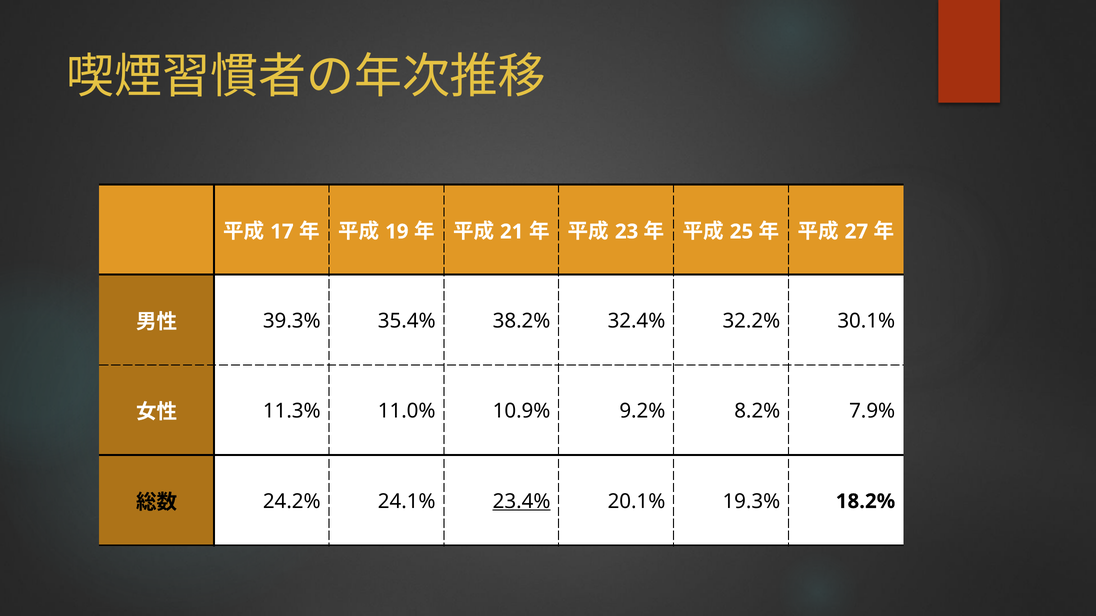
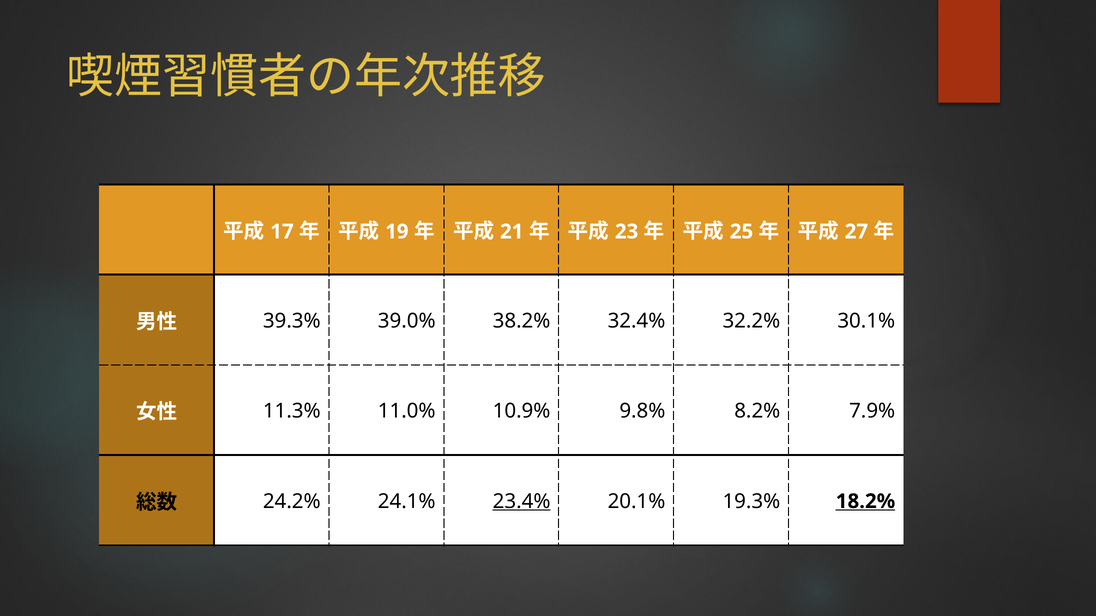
35.4%: 35.4% -> 39.0% (407, 321)
9.2%: 9.2% -> 9.8% (642, 411)
18.2% underline: none -> present (865, 502)
